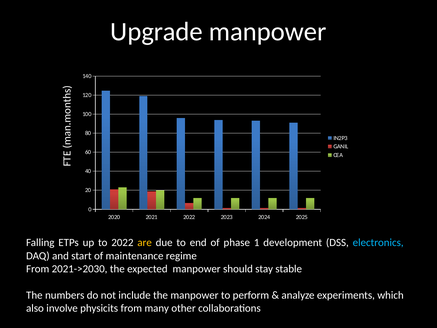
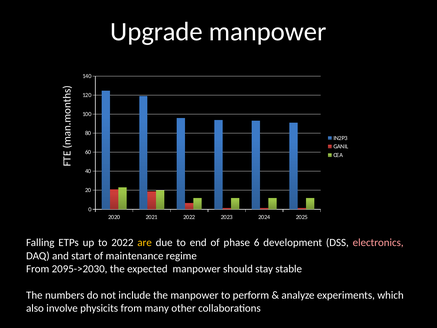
1: 1 -> 6 (257, 243)
electronics colour: light blue -> pink (378, 243)
2021->2030: 2021->2030 -> 2095->2030 (80, 269)
